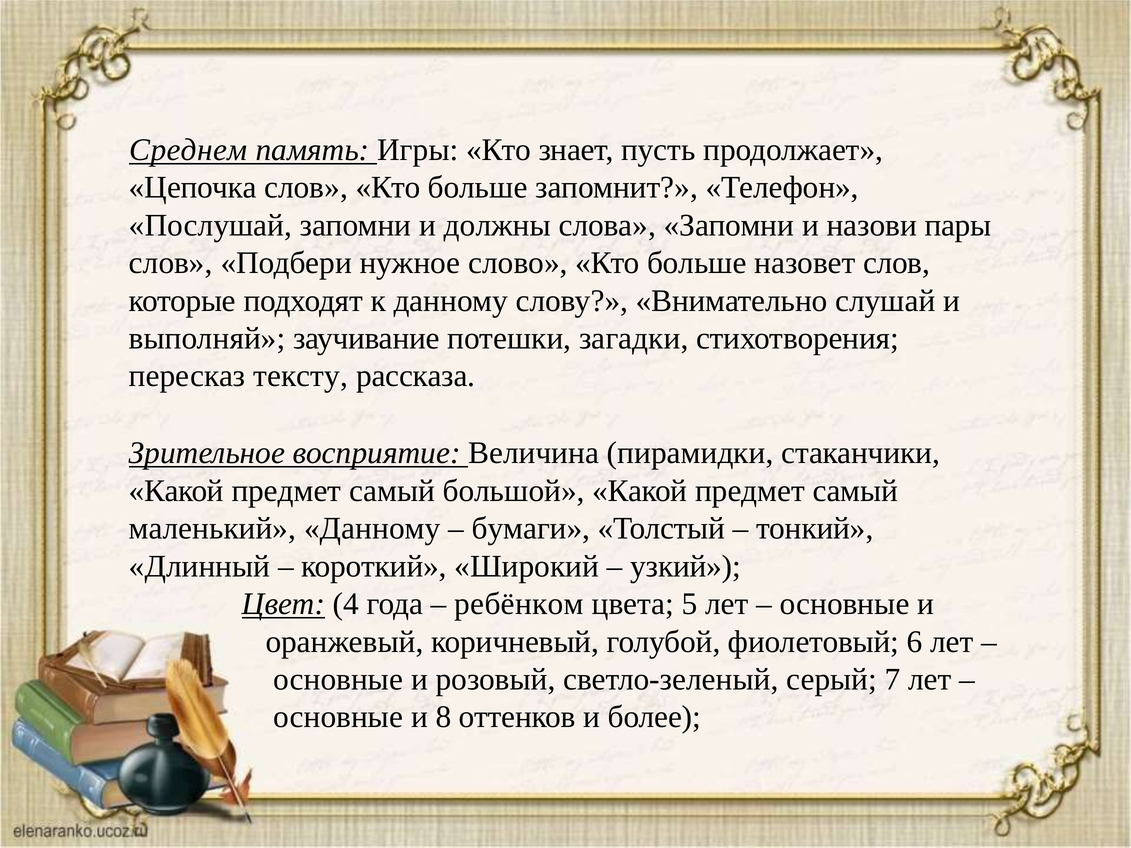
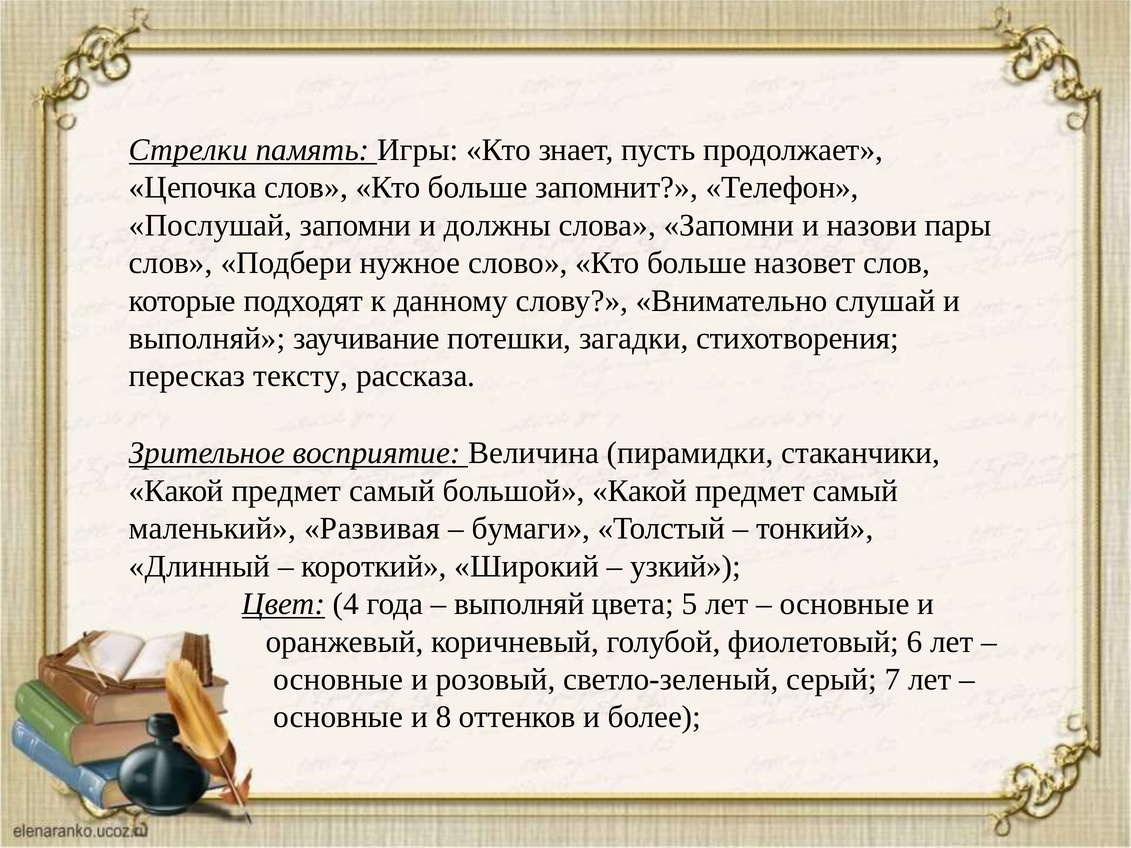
Среднем: Среднем -> Стрелки (188, 150)
маленький Данному: Данному -> Развивая (372, 529)
ребёнком: ребёнком -> выполняй (519, 604)
